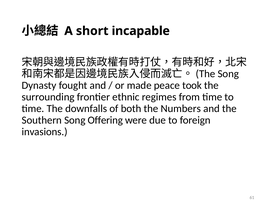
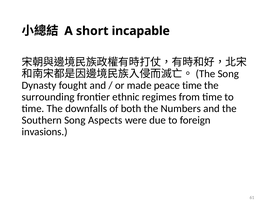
peace took: took -> time (192, 85)
Offering: Offering -> Aspects (105, 120)
